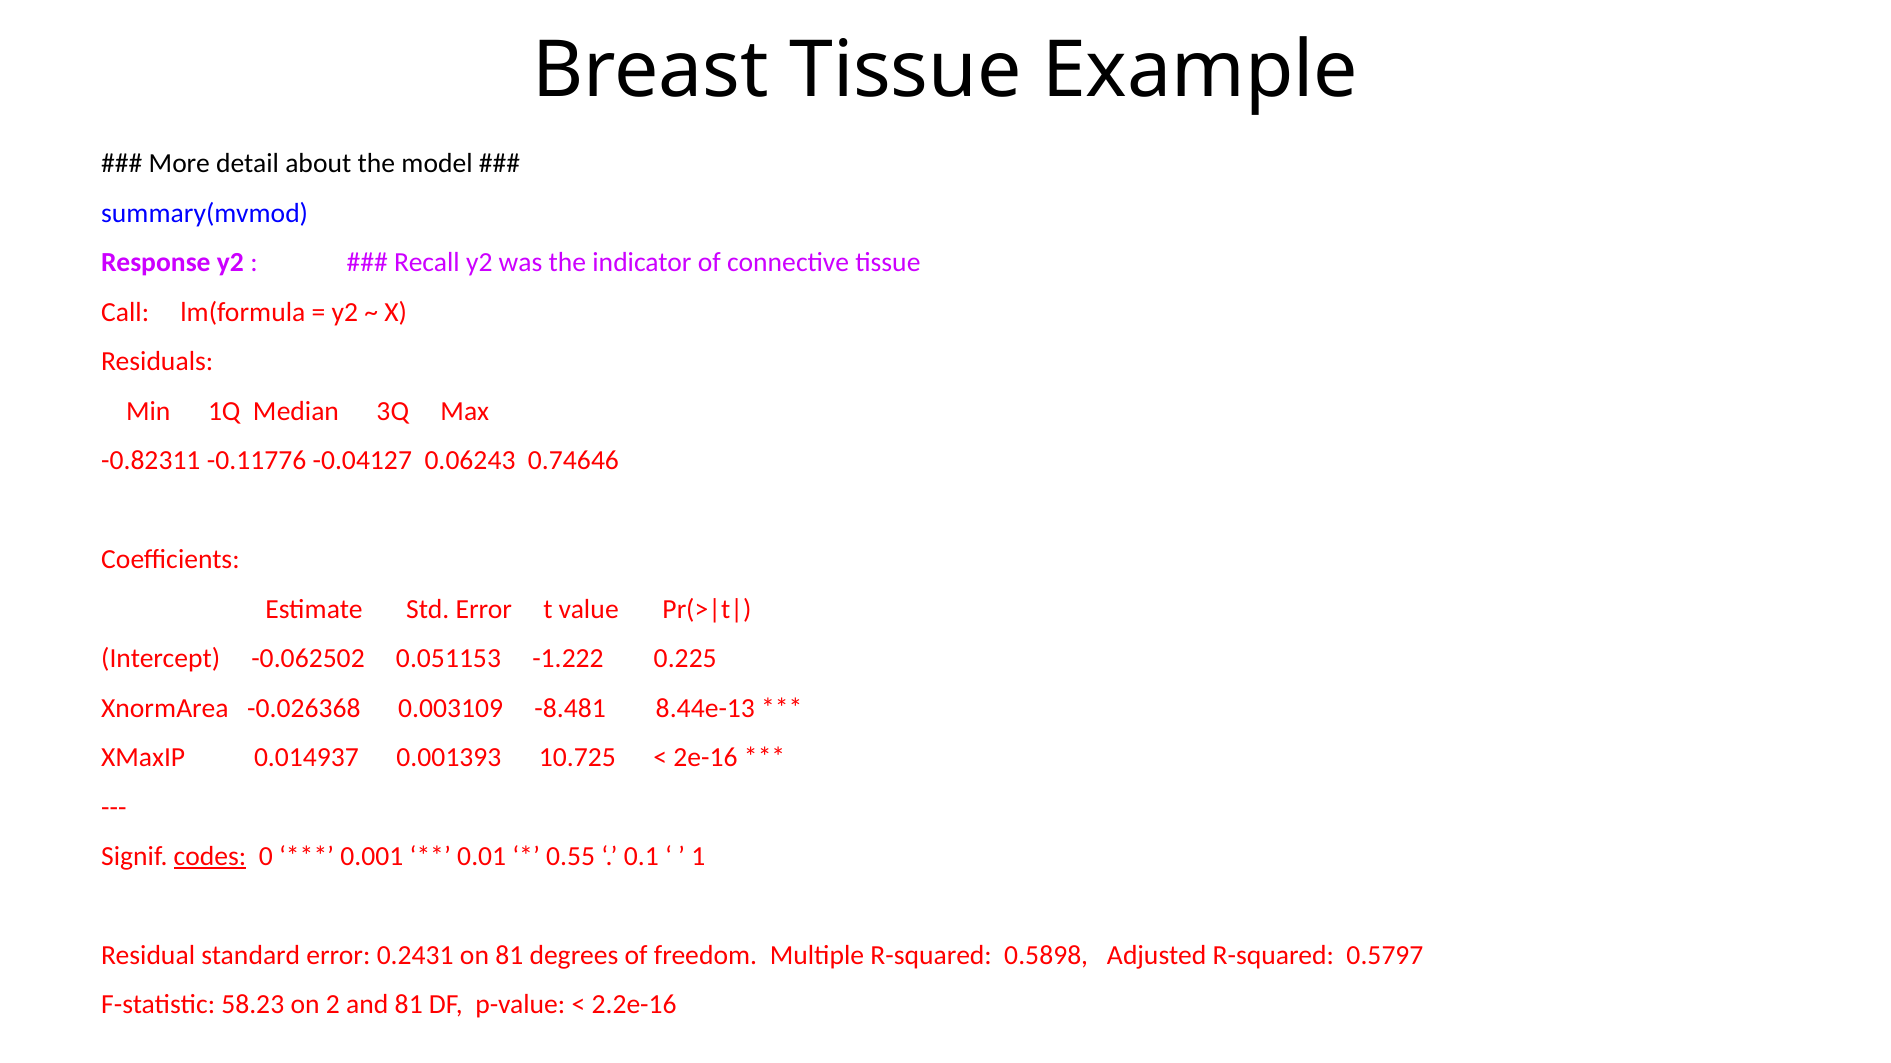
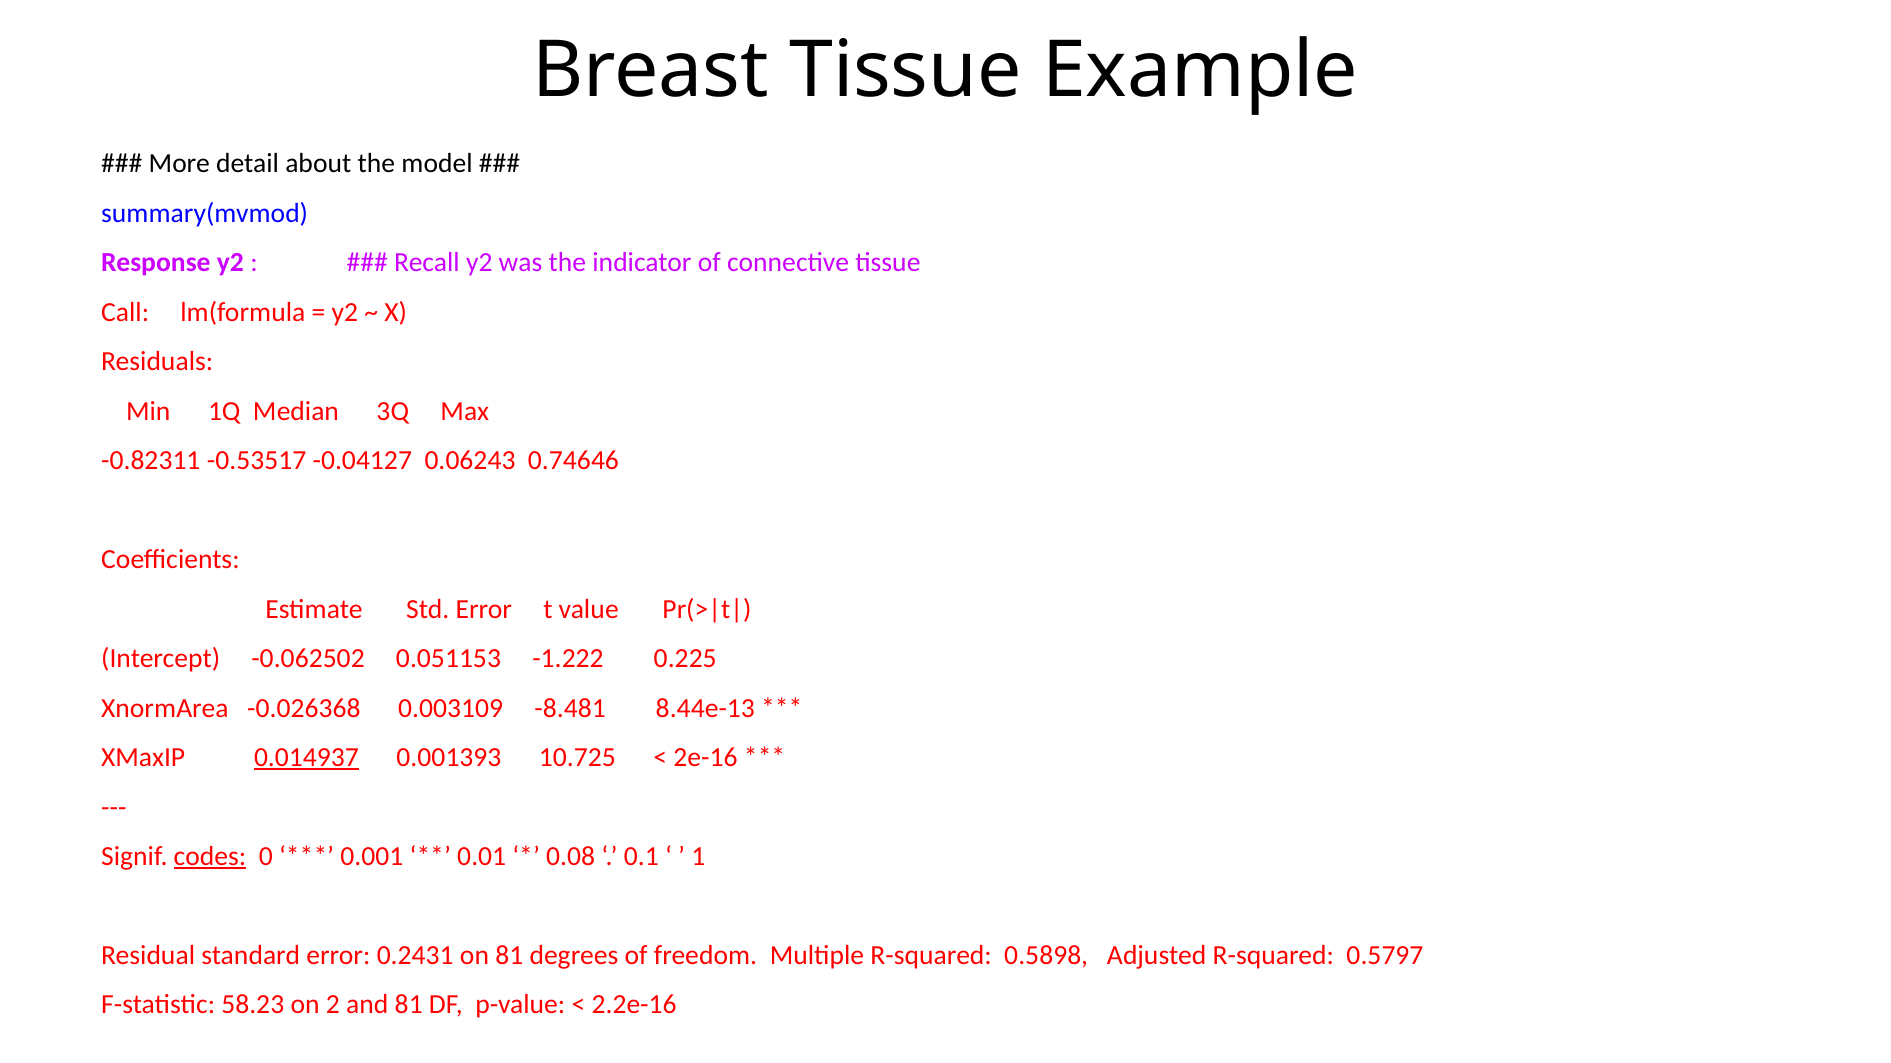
-0.11776: -0.11776 -> -0.53517 (257, 461)
0.014937 underline: none -> present (306, 758)
0.55: 0.55 -> 0.08 (571, 857)
